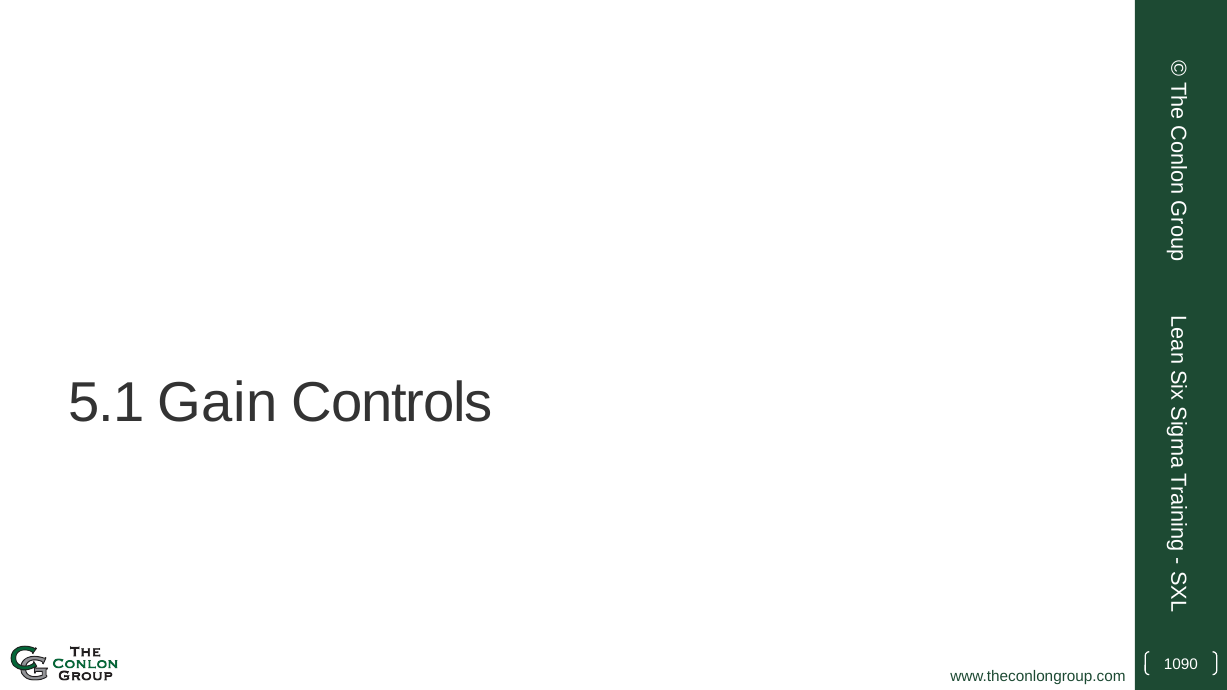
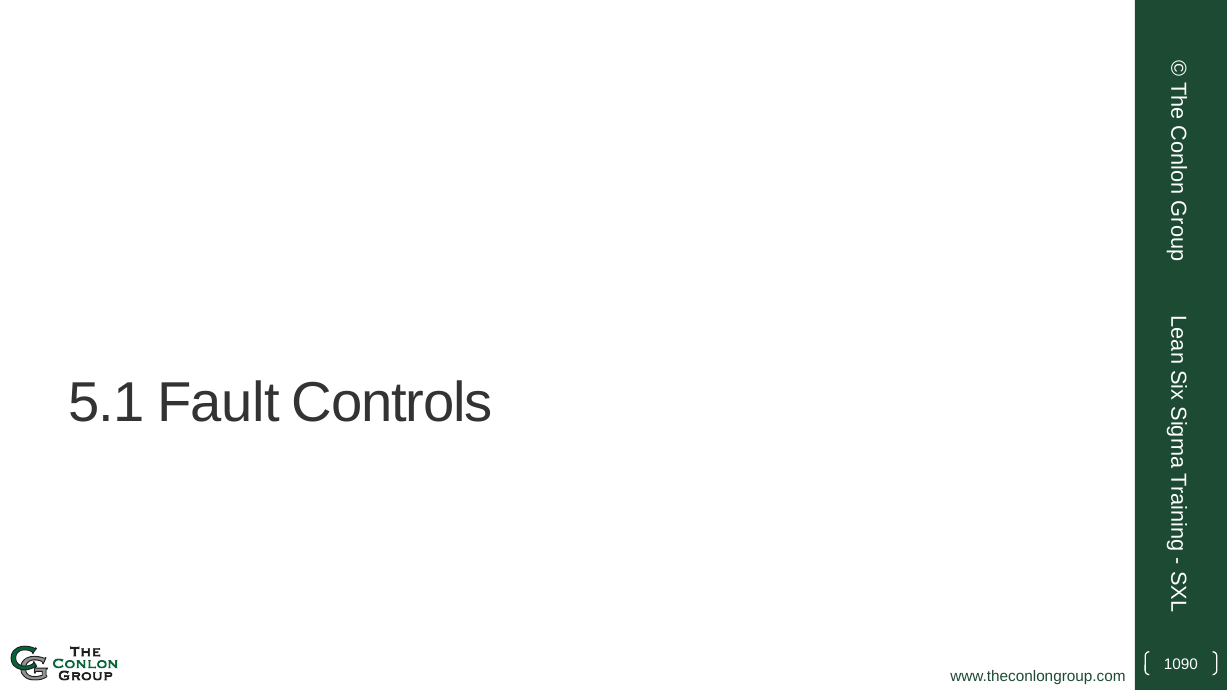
Gain: Gain -> Fault (218, 403)
